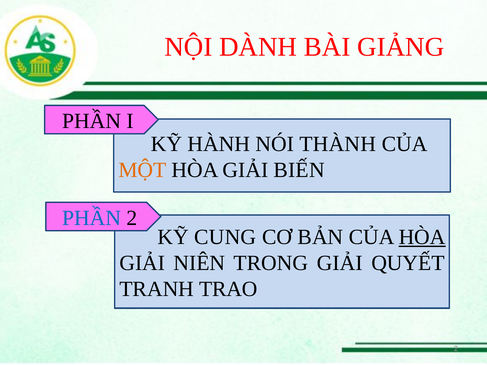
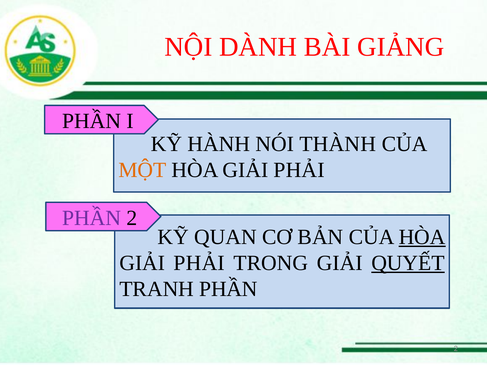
BIẾN: BIẾN -> PHẢI (299, 170)
PHẦN colour: blue -> purple (92, 218)
CUNG: CUNG -> QUAN (225, 237)
NIÊN: NIÊN -> PHẢI (199, 263)
QUYẾT underline: none -> present (408, 263)
TRANH TRAO: TRAO -> PHẦN (228, 289)
